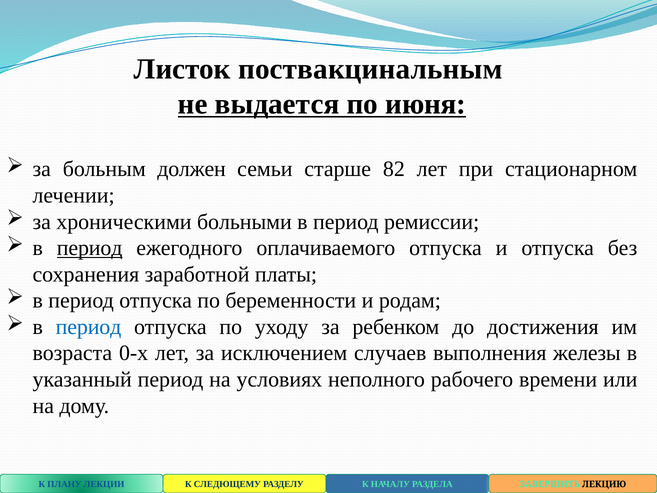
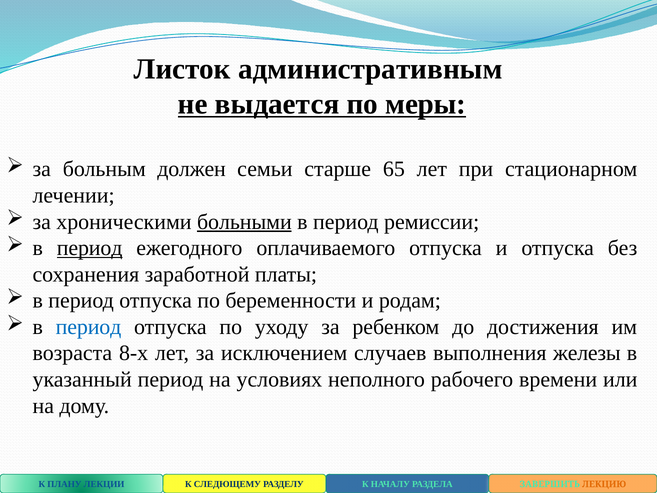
поствакцинальным: поствакцинальным -> административным (370, 69)
июня: июня -> меры (426, 104)
82: 82 -> 65 (394, 169)
больными underline: none -> present (244, 222)
0-х: 0-х -> 8-х (134, 353)
ЛЕКЦИЮ colour: black -> orange (604, 484)
